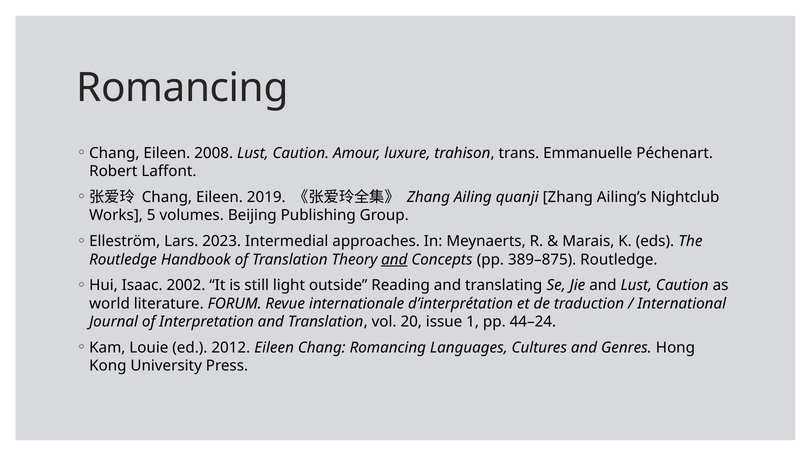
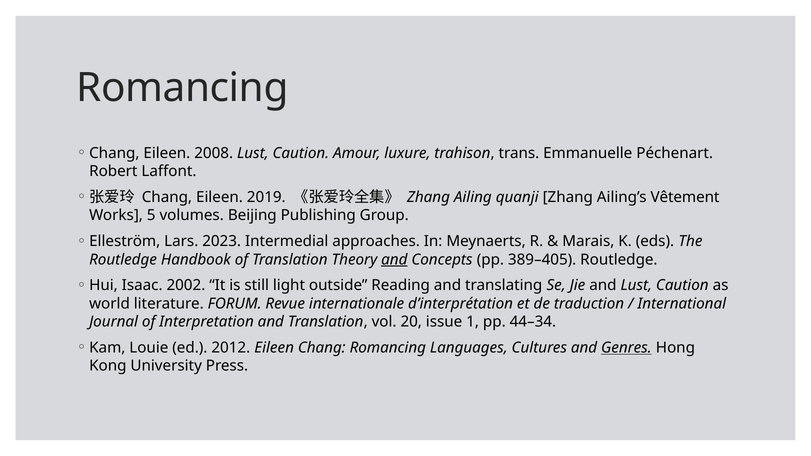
Nightclub: Nightclub -> Vêtement (685, 197)
389–875: 389–875 -> 389–405 (542, 260)
44–24: 44–24 -> 44–34 (533, 322)
Genres underline: none -> present (626, 348)
